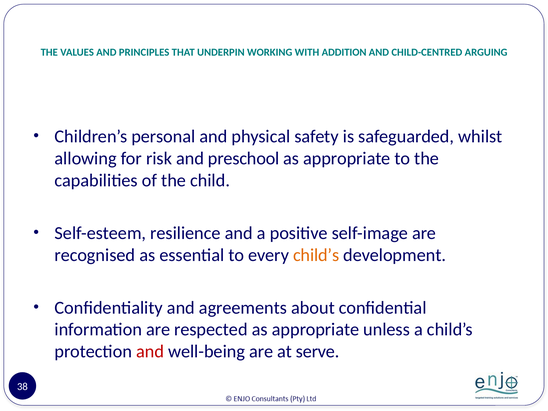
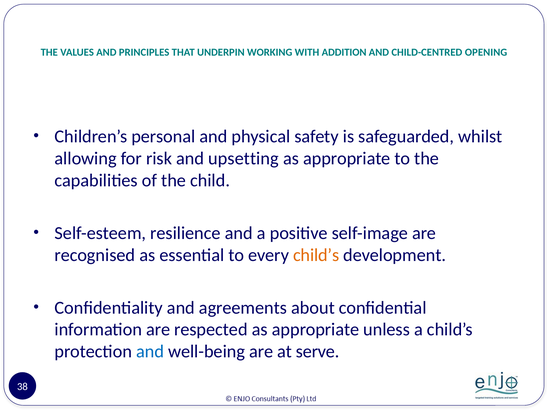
ARGUING: ARGUING -> OPENING (486, 52)
preschool: preschool -> upsetting (244, 158)
and colour: red -> blue (150, 352)
